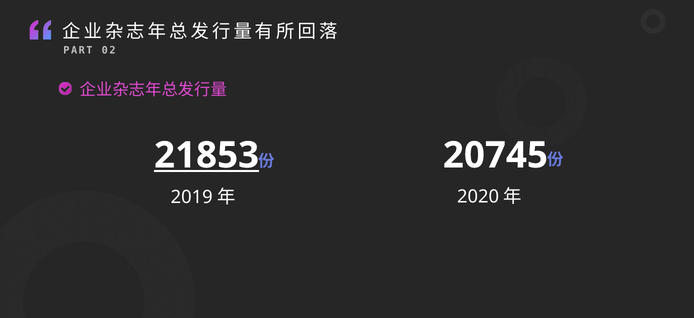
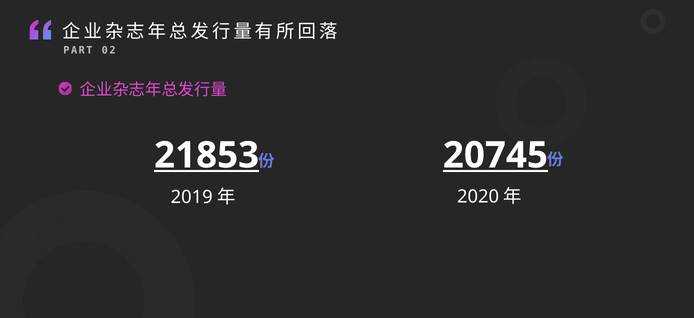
20745 underline: none -> present (495, 155)
